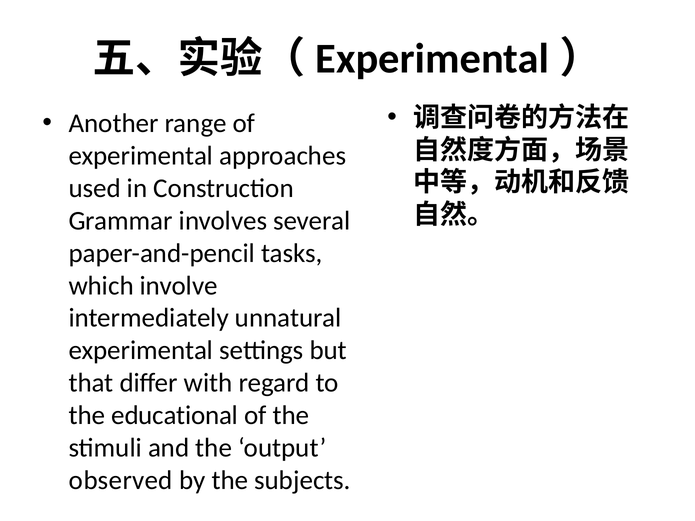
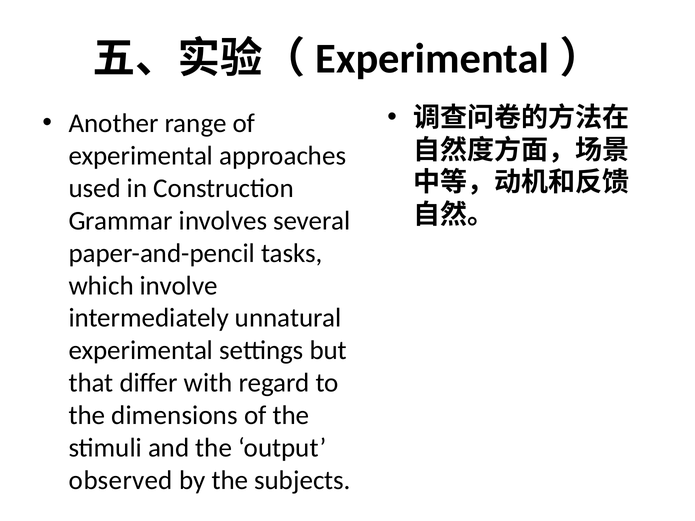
educational: educational -> dimensions (175, 416)
